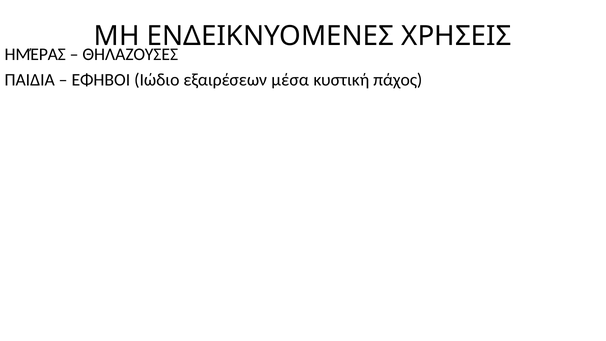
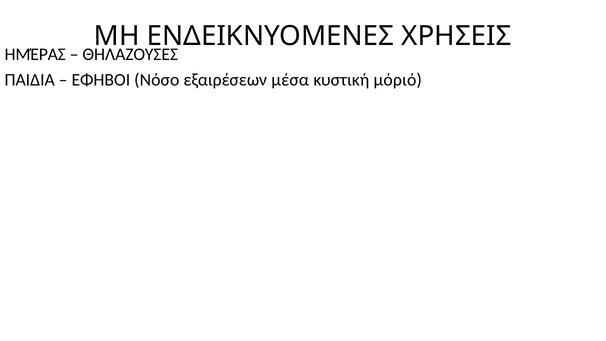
Ιώδιο: Ιώδιο -> Νόσο (157, 80)
πάχος: πάχος -> μόριό (398, 80)
